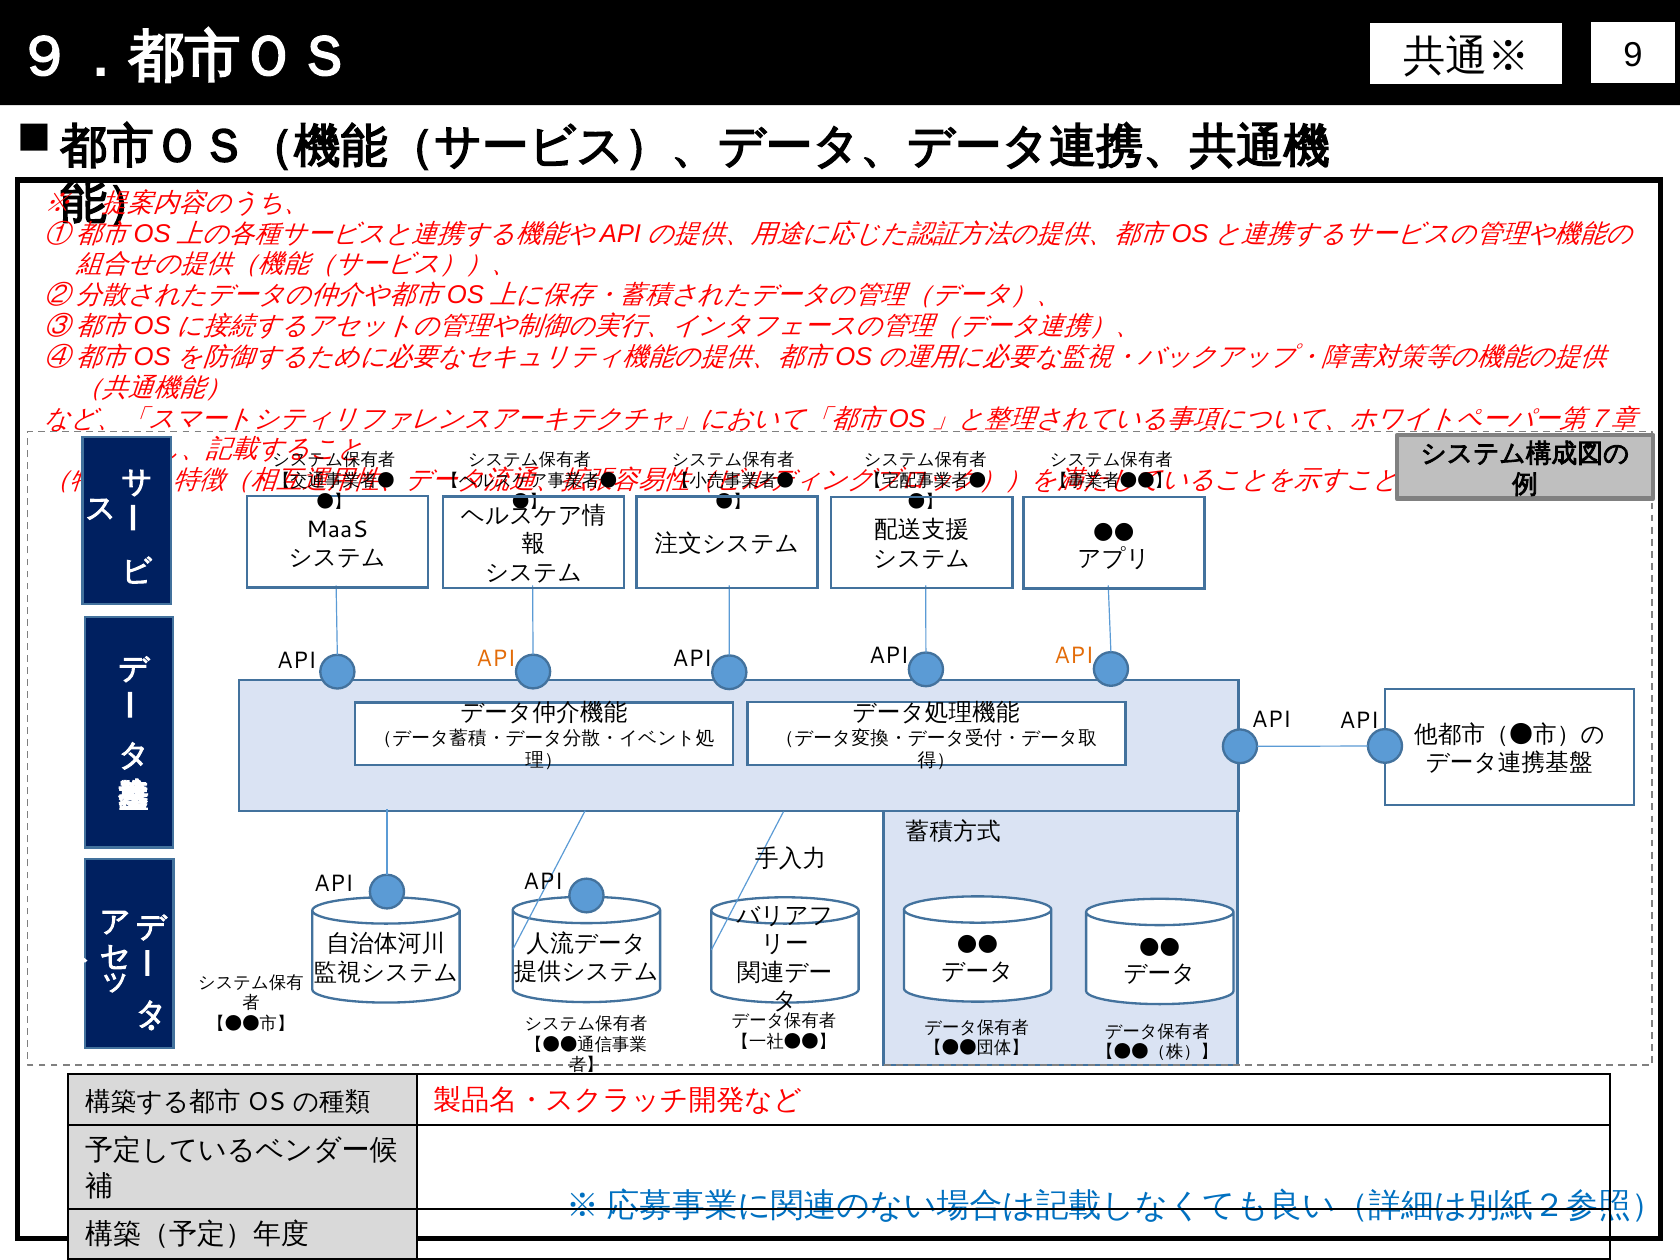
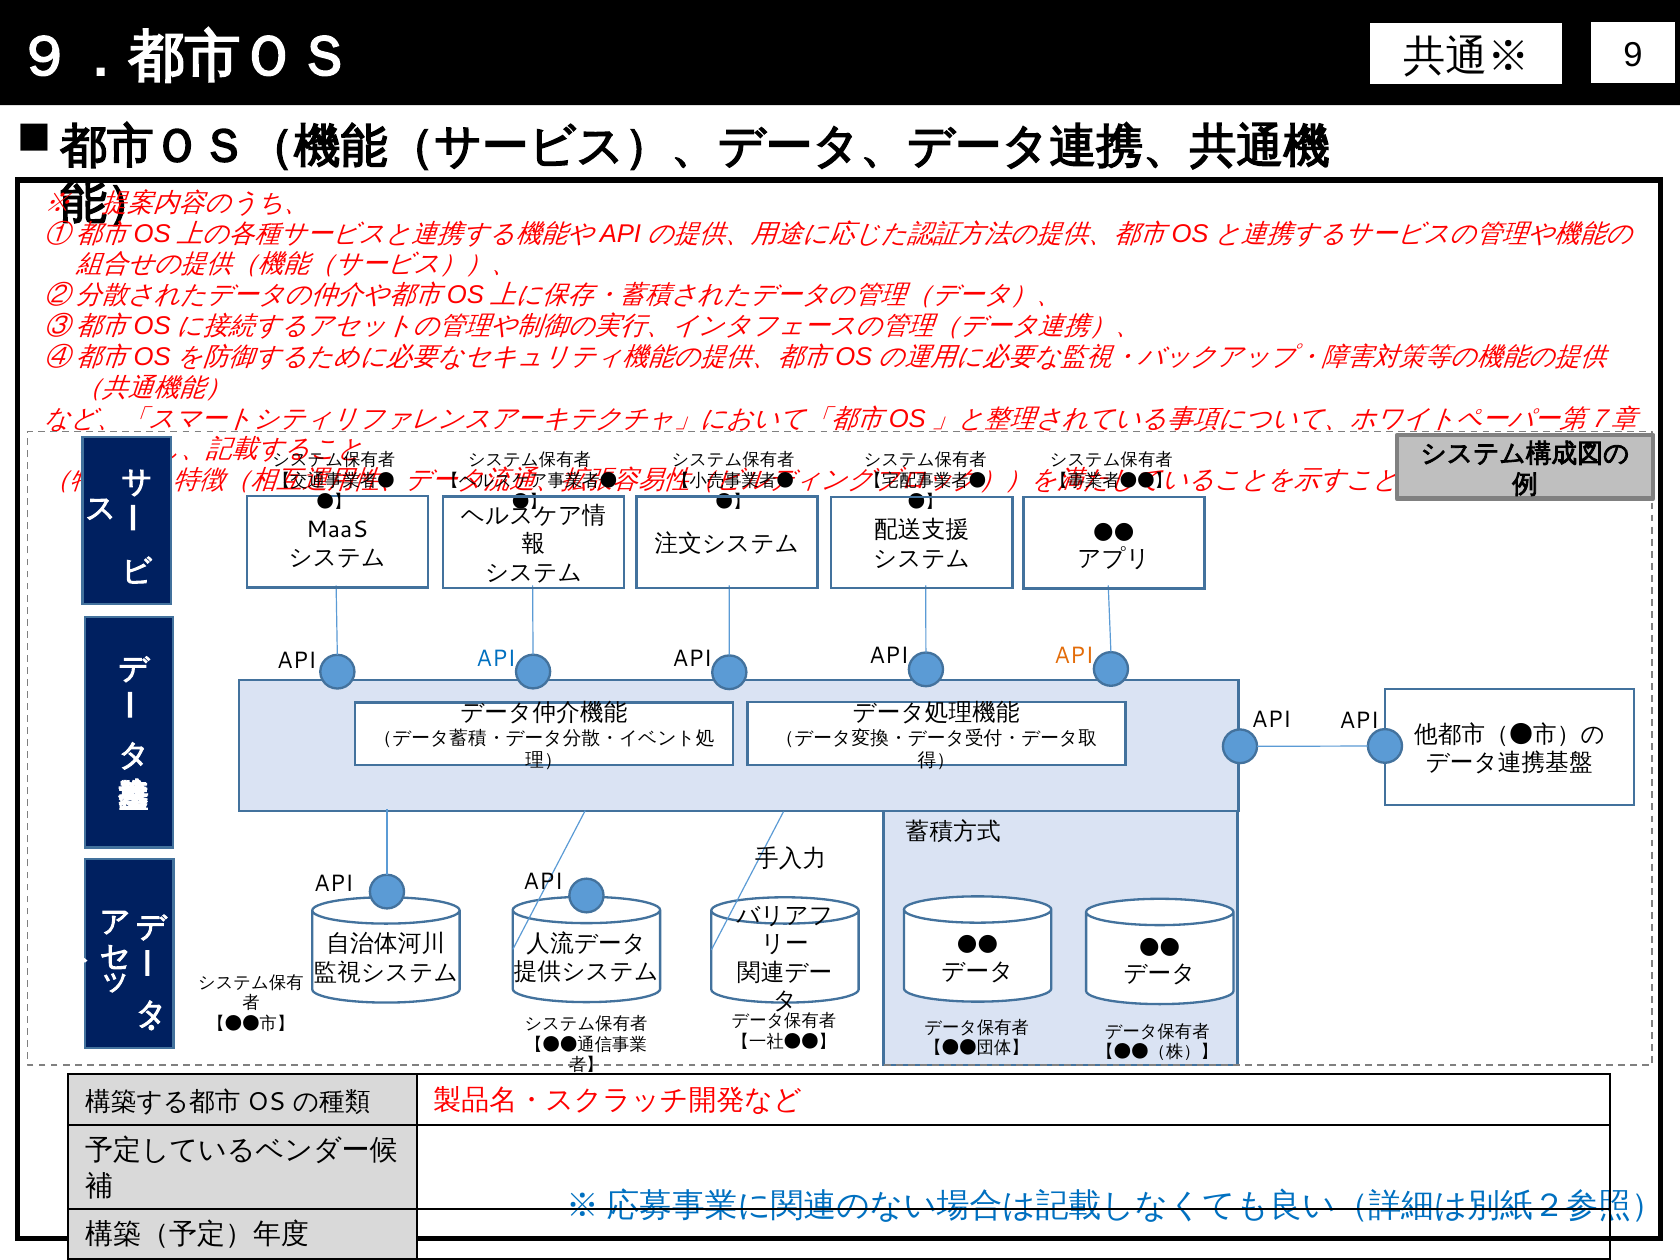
API colour: orange -> blue (496, 658)
